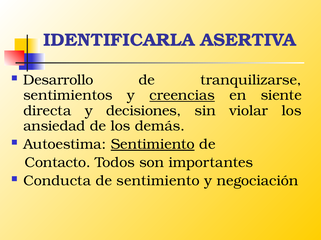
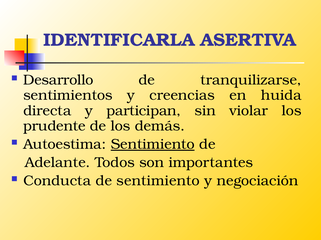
creencias underline: present -> none (182, 95)
siente: siente -> huida (281, 95)
decisiones: decisiones -> participan (144, 111)
ansiedad: ansiedad -> prudente (54, 126)
Contacto: Contacto -> Adelante (58, 163)
